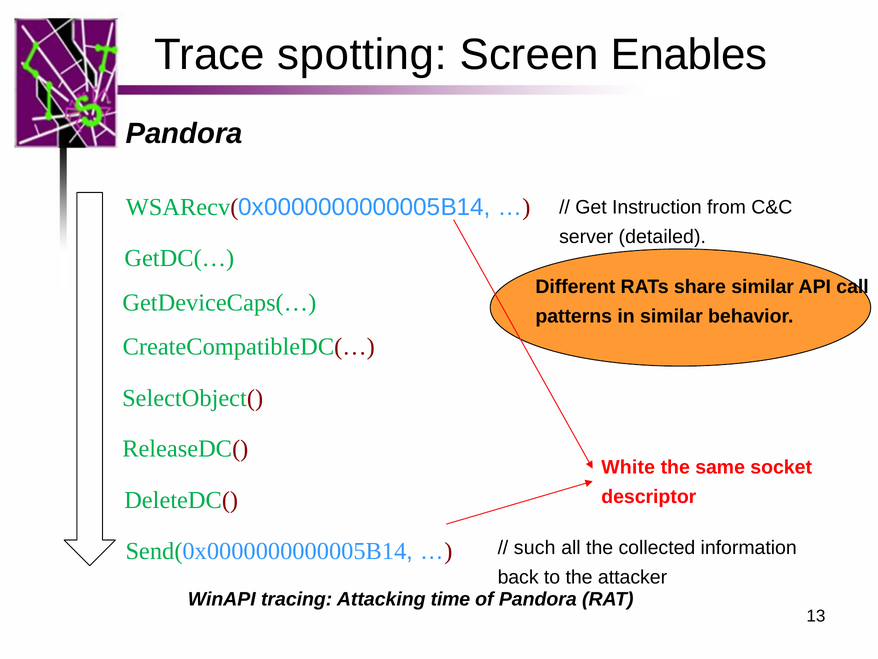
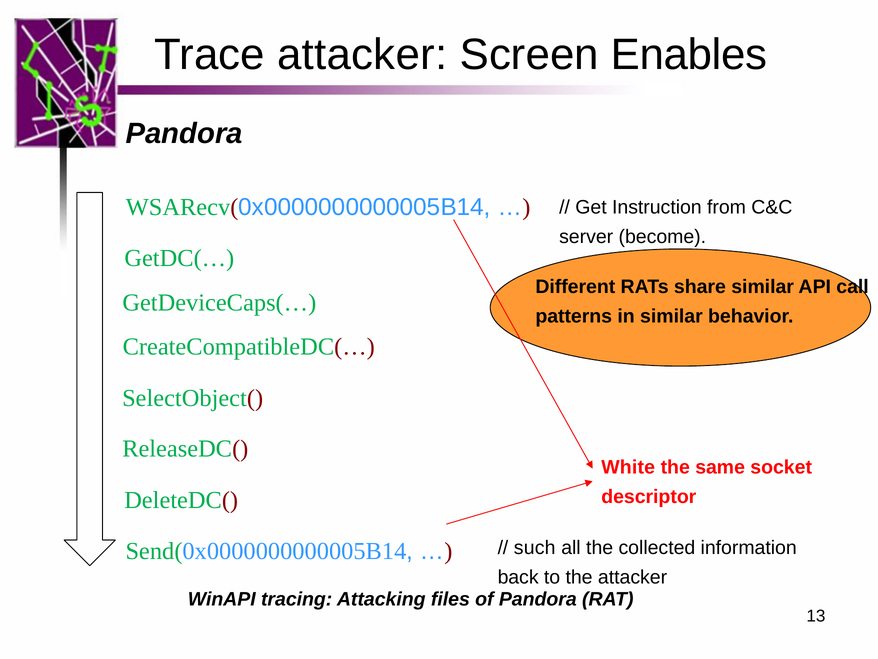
Trace spotting: spotting -> attacker (362, 55)
detailed: detailed -> become (662, 236)
time: time -> files (450, 599)
